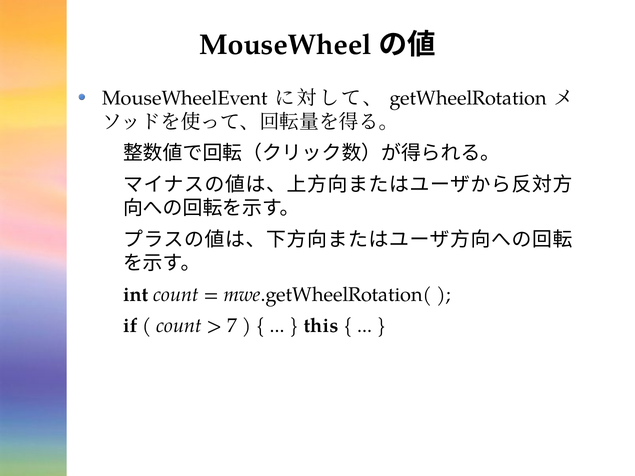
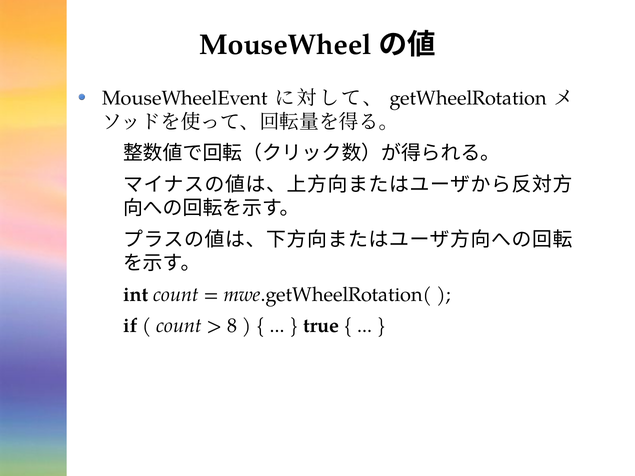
7: 7 -> 8 (232, 326)
this: this -> true (321, 326)
